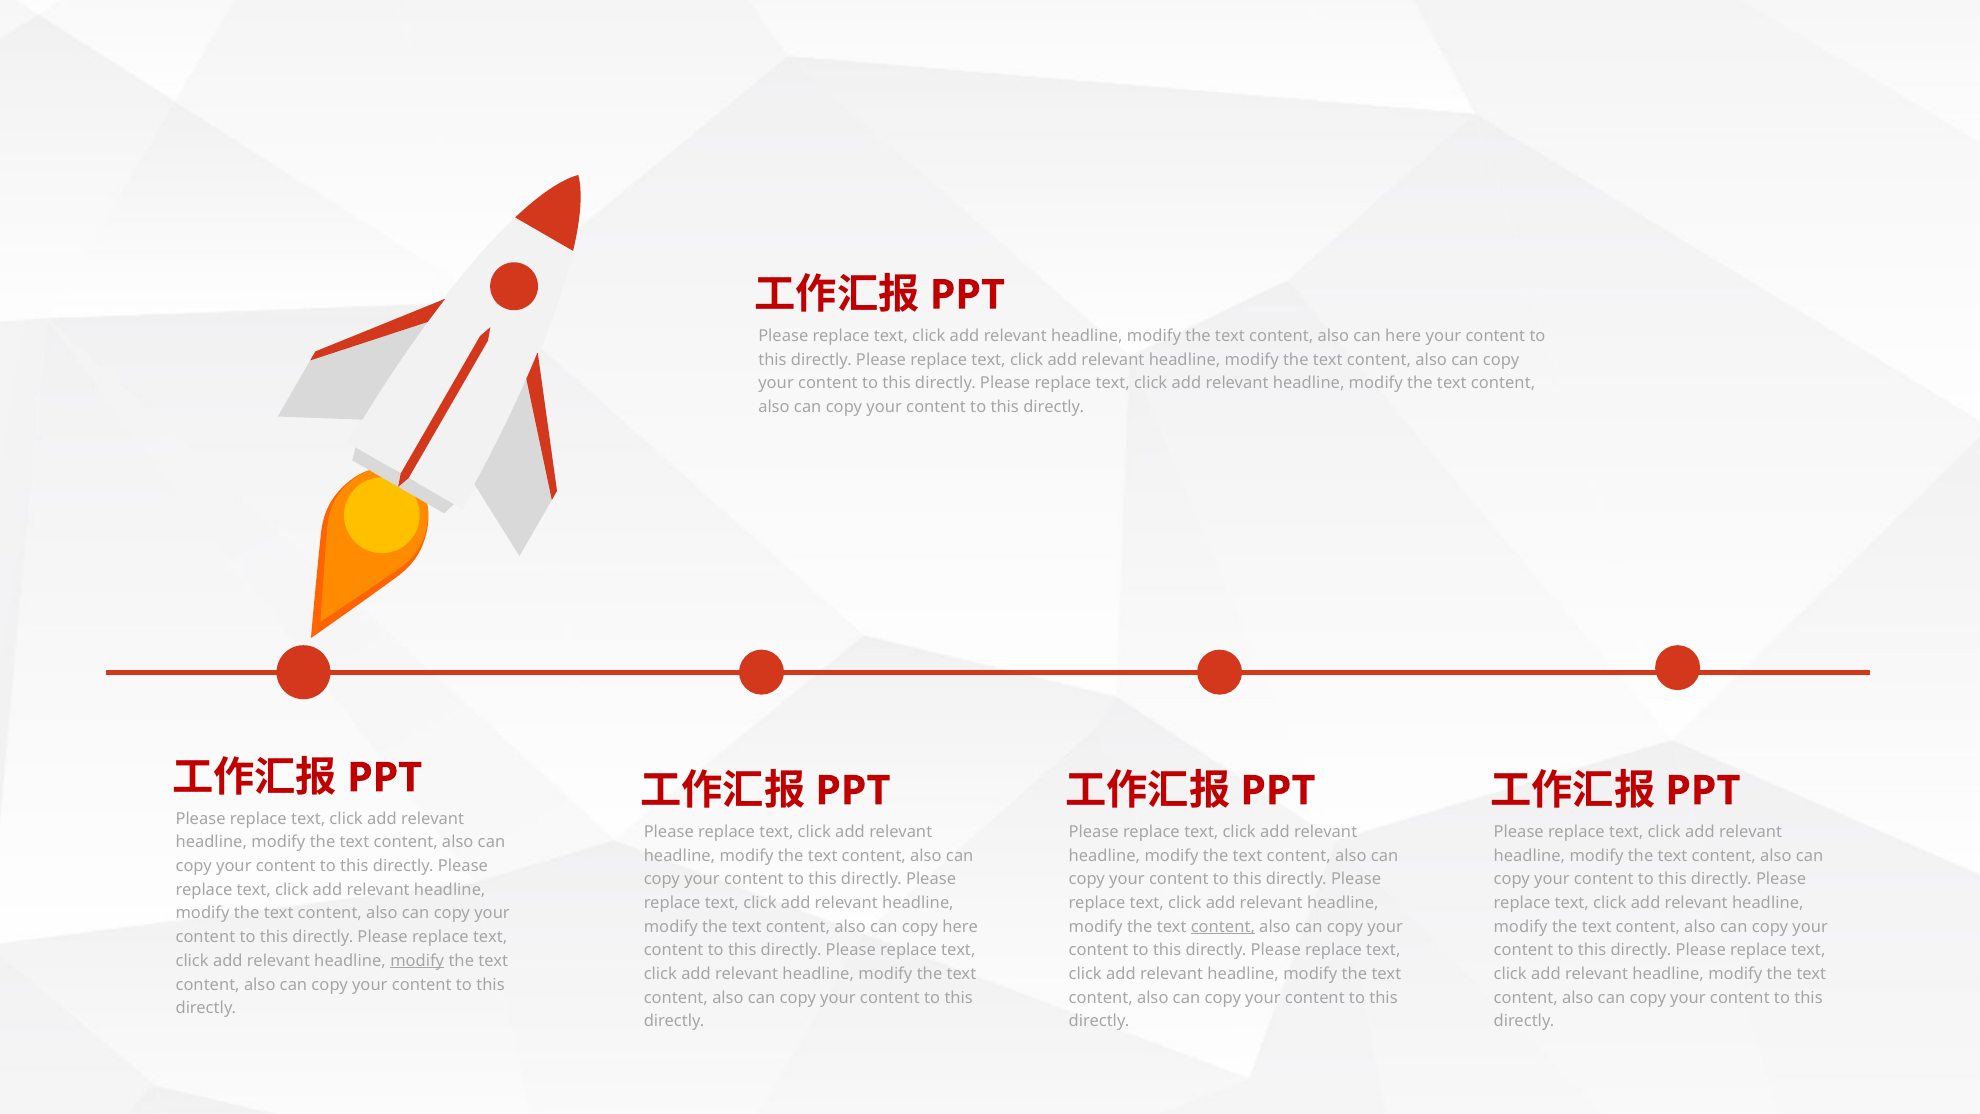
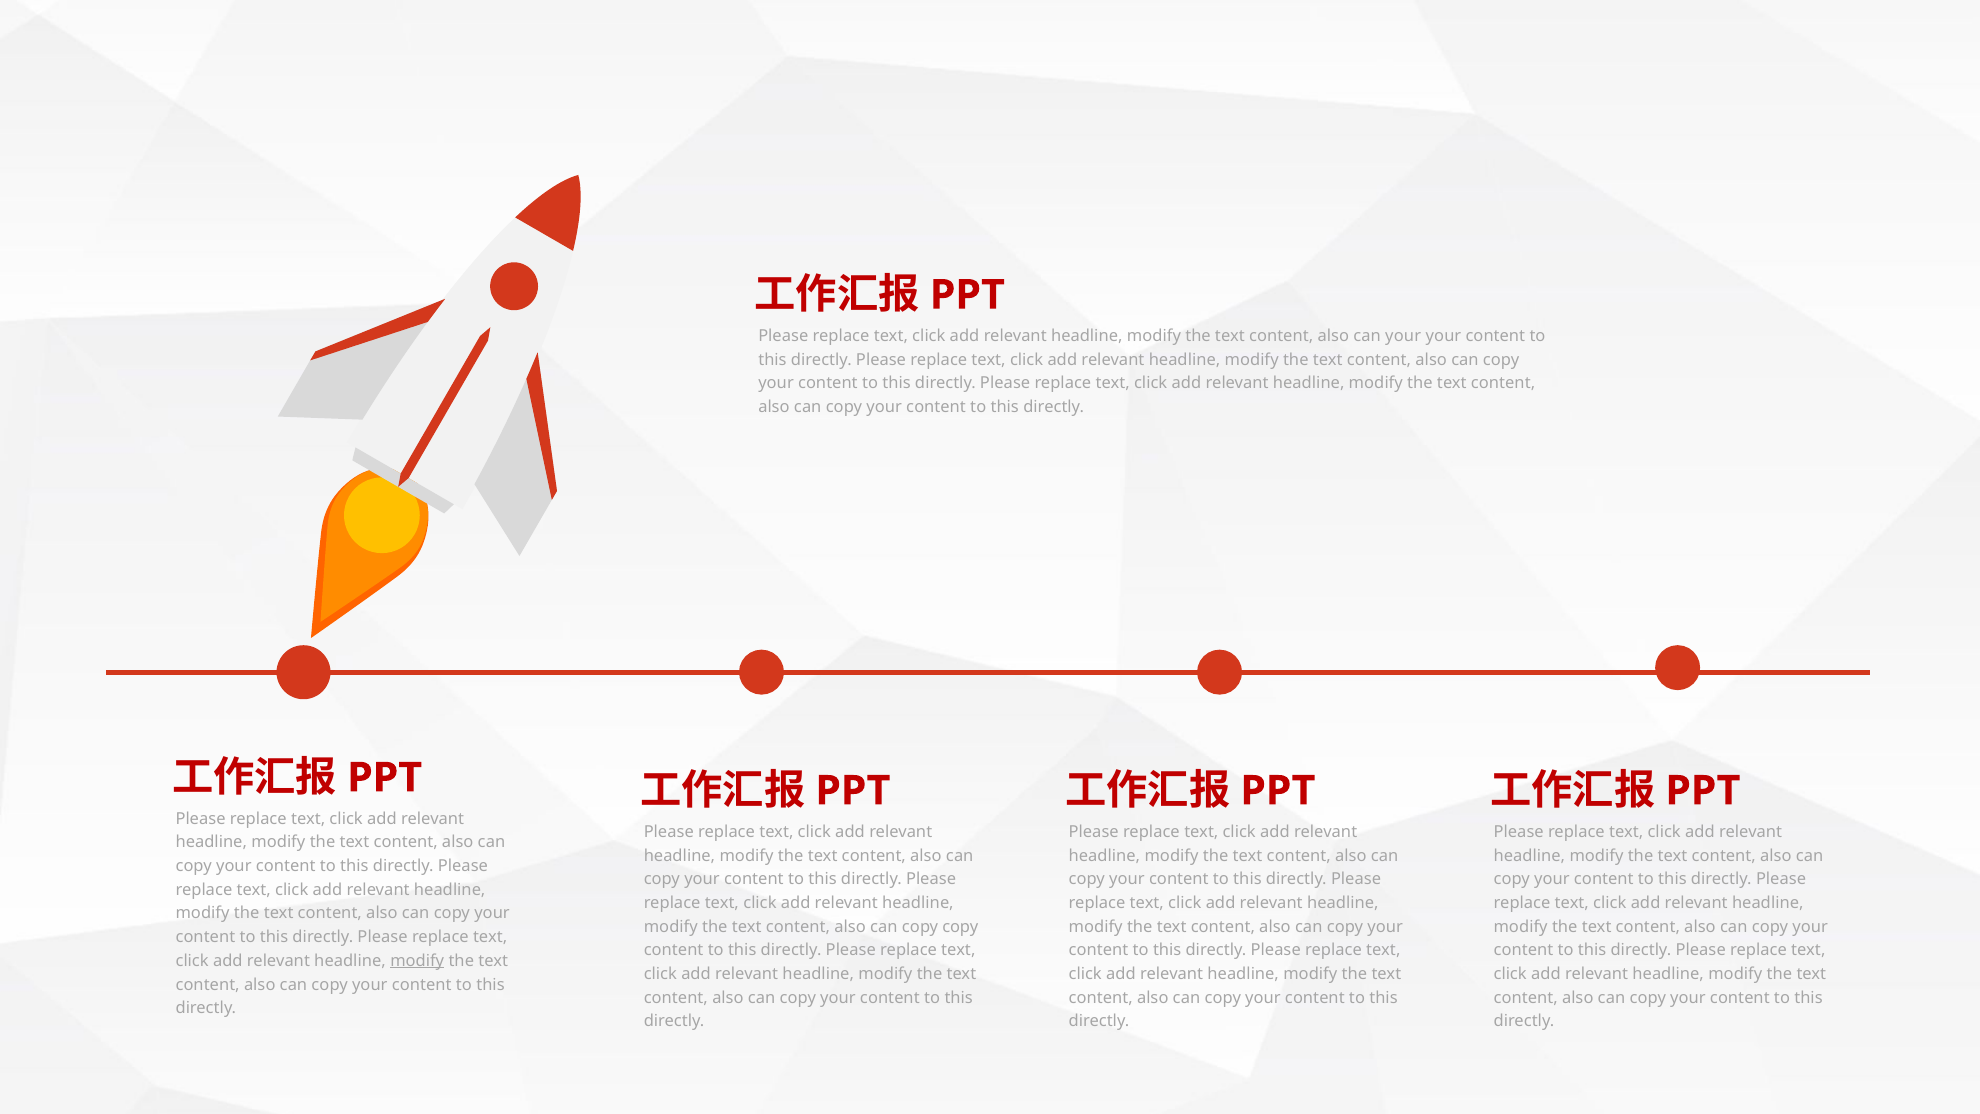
can here: here -> your (1403, 336)
copy here: here -> copy (960, 926)
content underline: present -> none (1223, 926)
